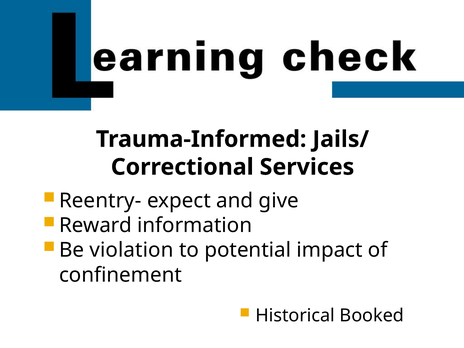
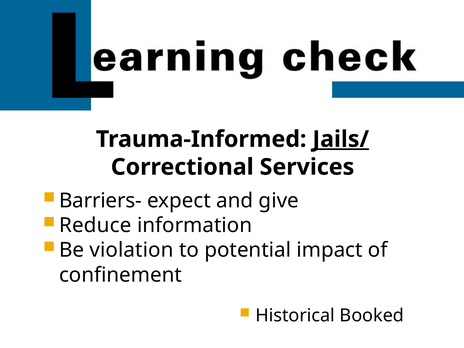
Jails/ underline: none -> present (341, 139)
Reentry-: Reentry- -> Barriers- (100, 201)
Reward: Reward -> Reduce (95, 225)
